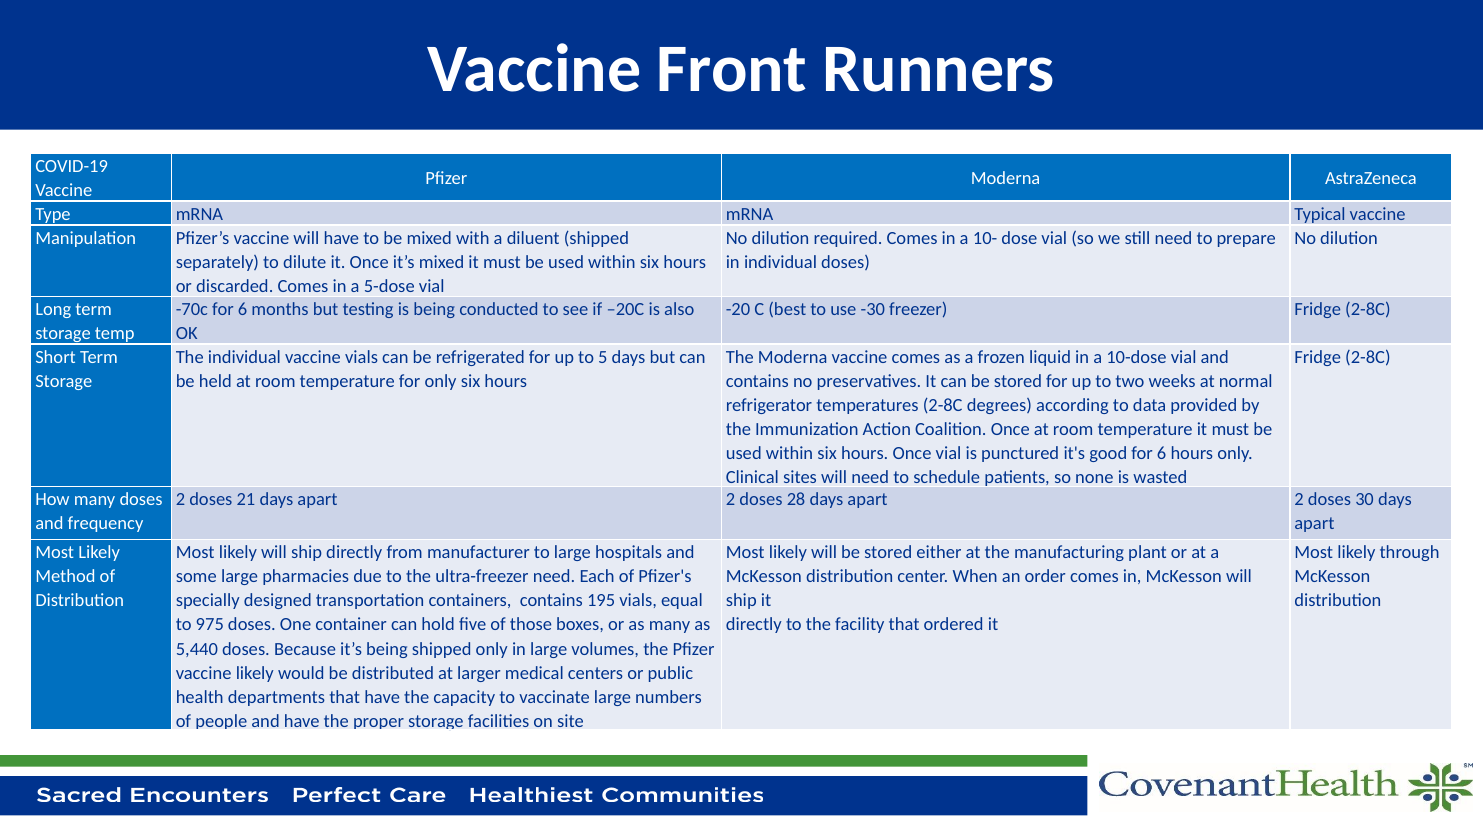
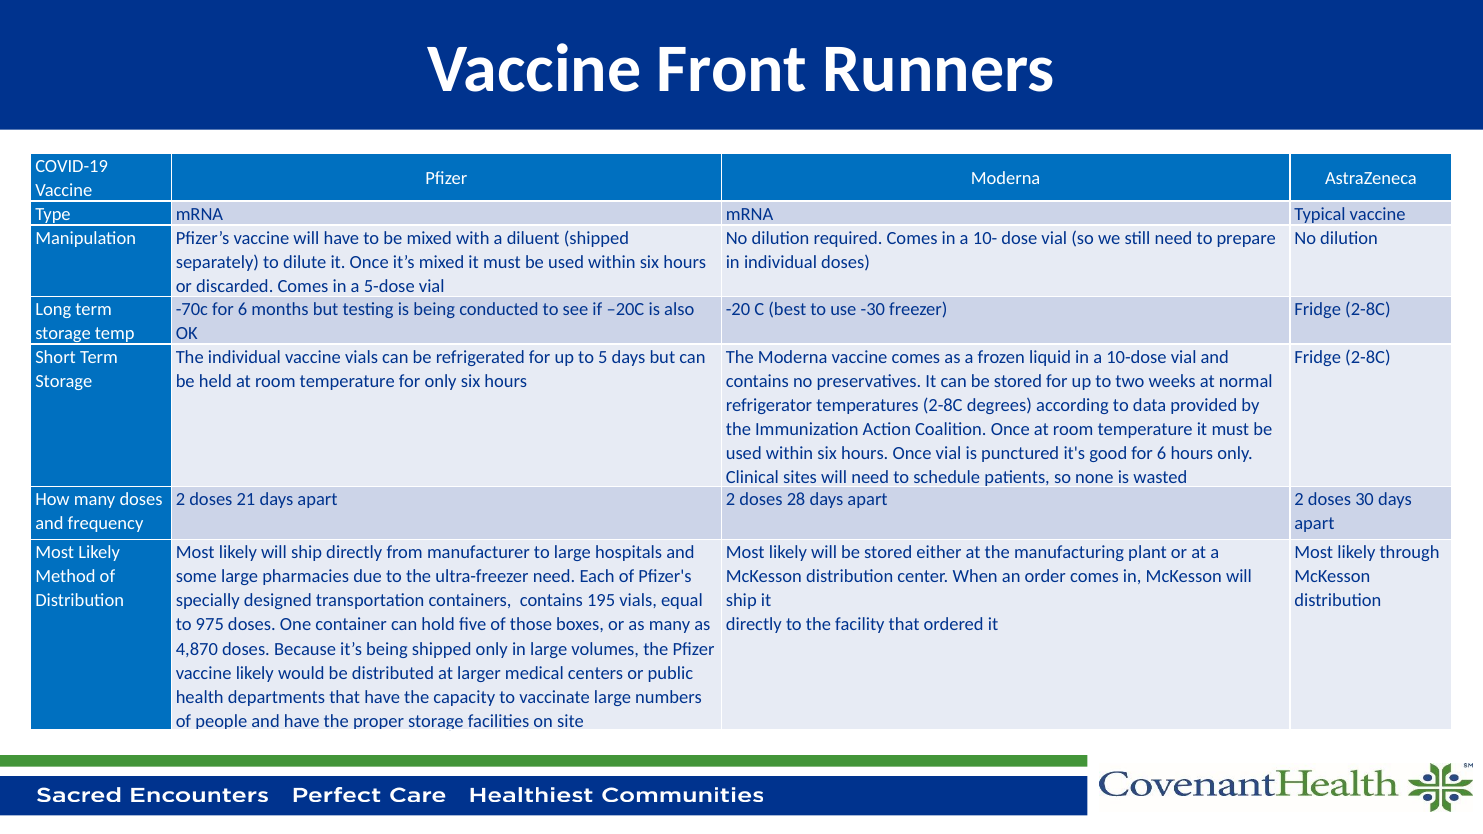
5,440: 5,440 -> 4,870 (197, 649)
